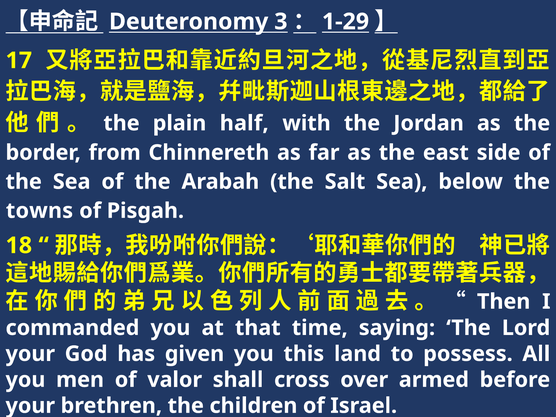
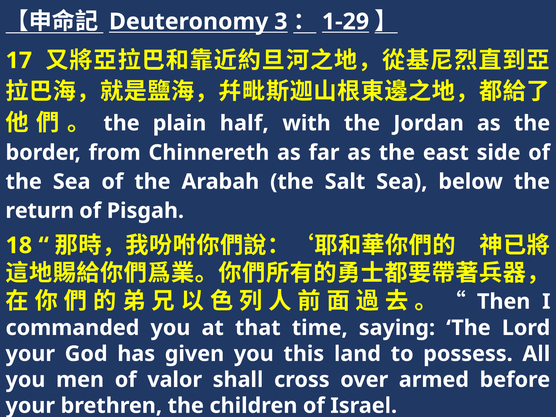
towns: towns -> return (40, 211)
